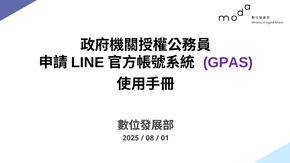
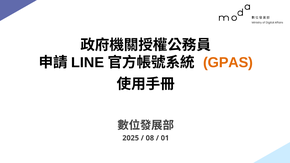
GPAS colour: purple -> orange (228, 62)
